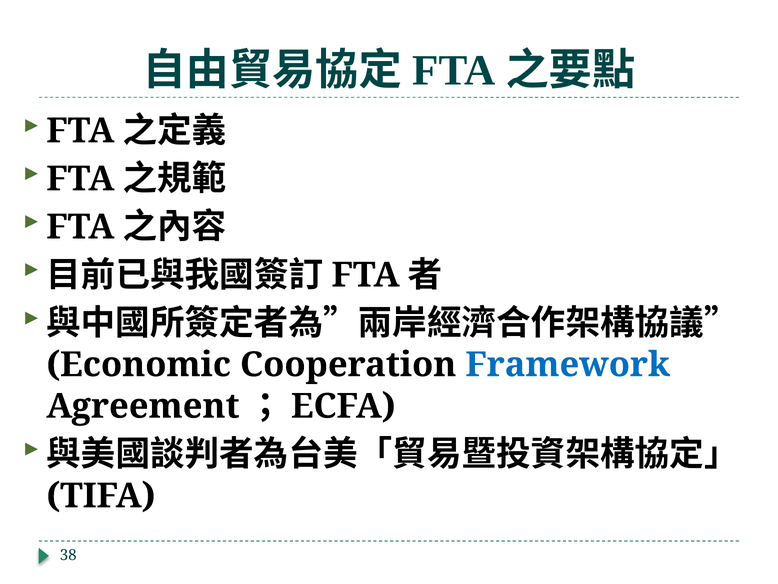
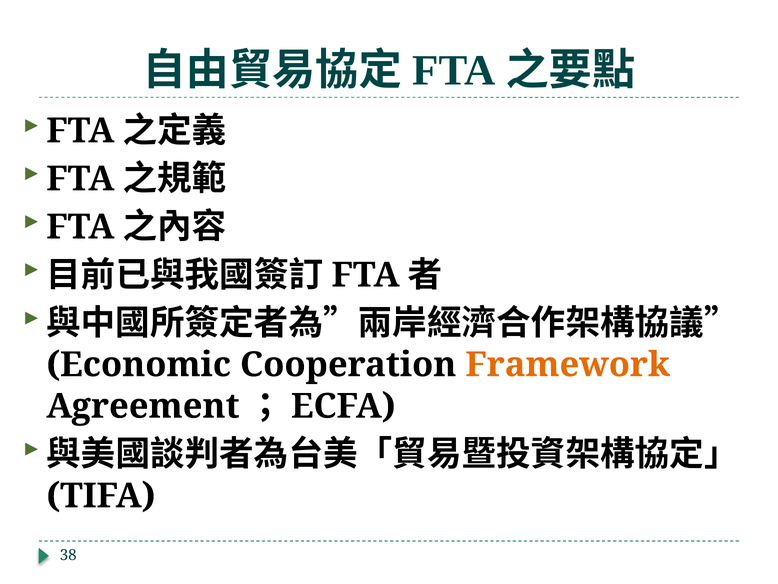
Framework colour: blue -> orange (568, 364)
